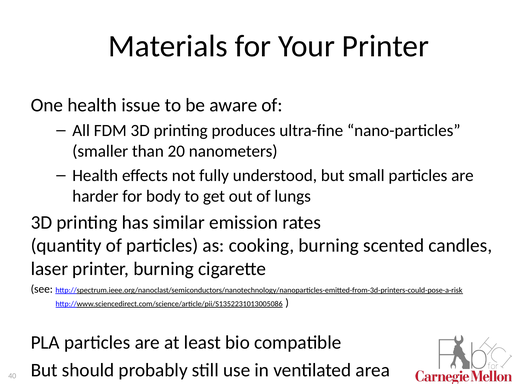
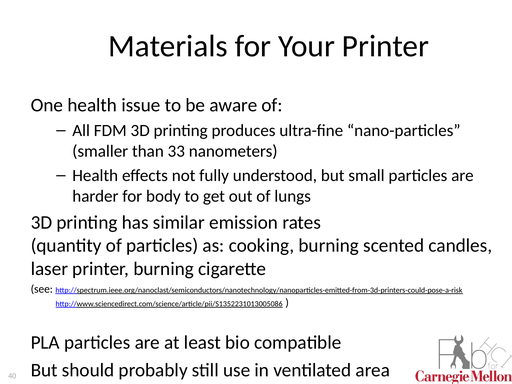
20: 20 -> 33 (176, 151)
